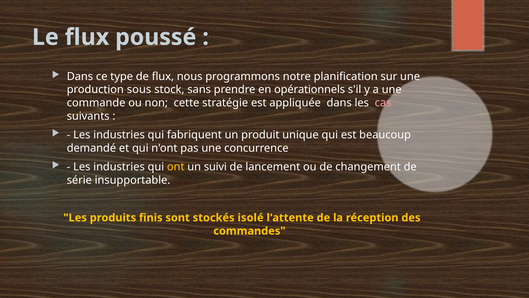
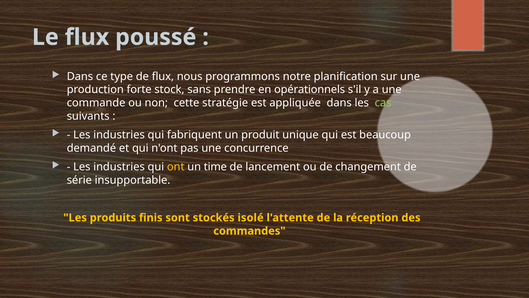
sous: sous -> forte (139, 90)
cas colour: pink -> light green (383, 103)
suivi: suivi -> time (215, 167)
